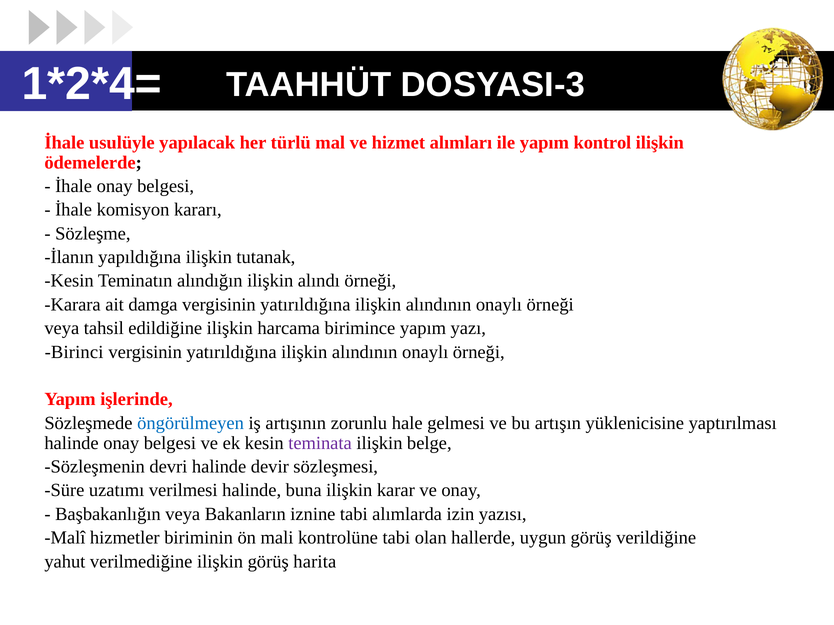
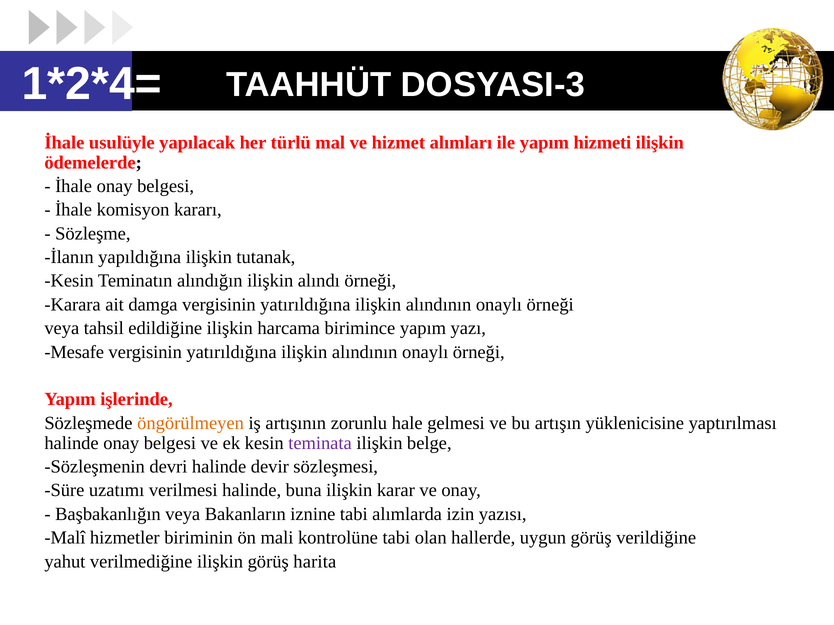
kontrol: kontrol -> hizmeti (602, 143)
Birinci: Birinci -> Mesafe (74, 352)
öngörülmeyen colour: blue -> orange (191, 423)
